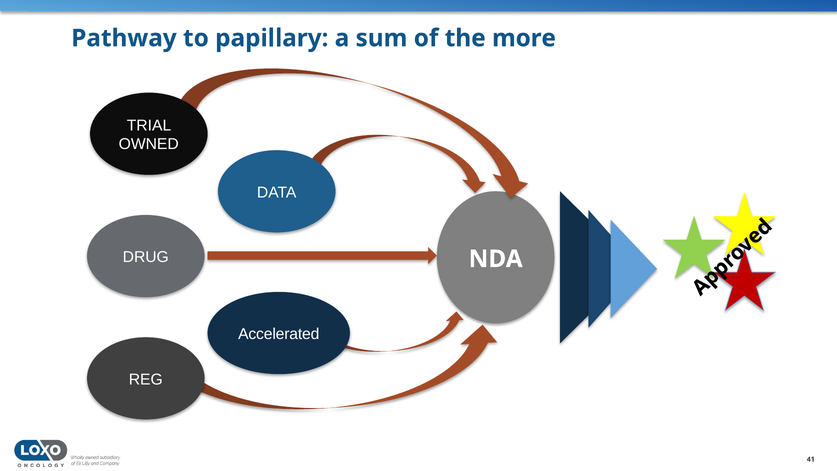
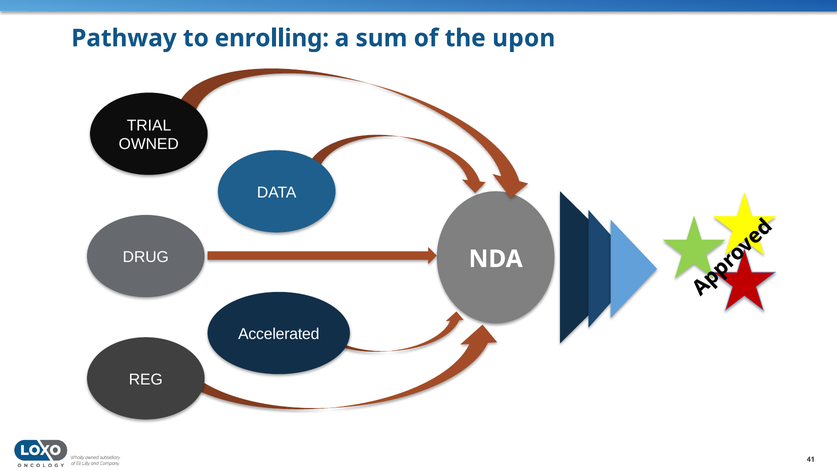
papillary: papillary -> enrolling (272, 38)
more: more -> upon (524, 38)
